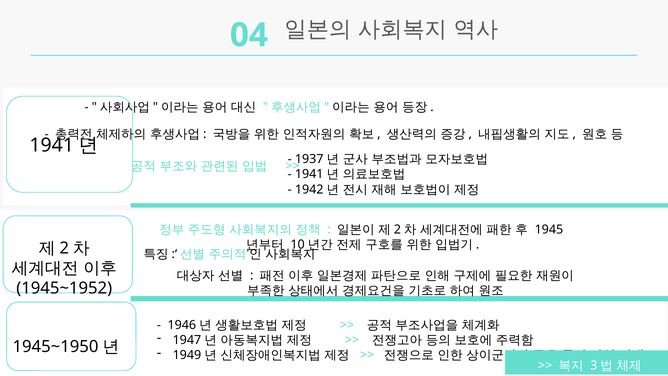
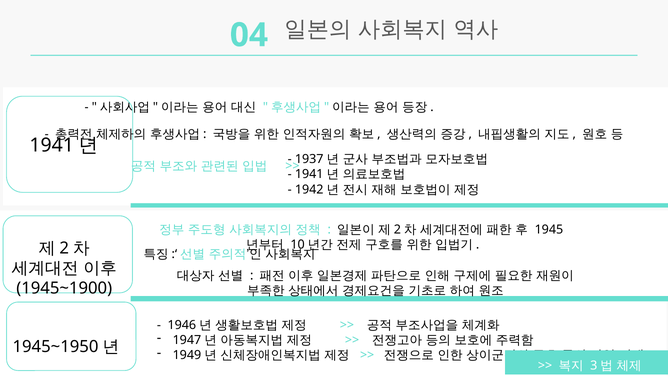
1945~1952: 1945~1952 -> 1945~1900 (64, 288)
